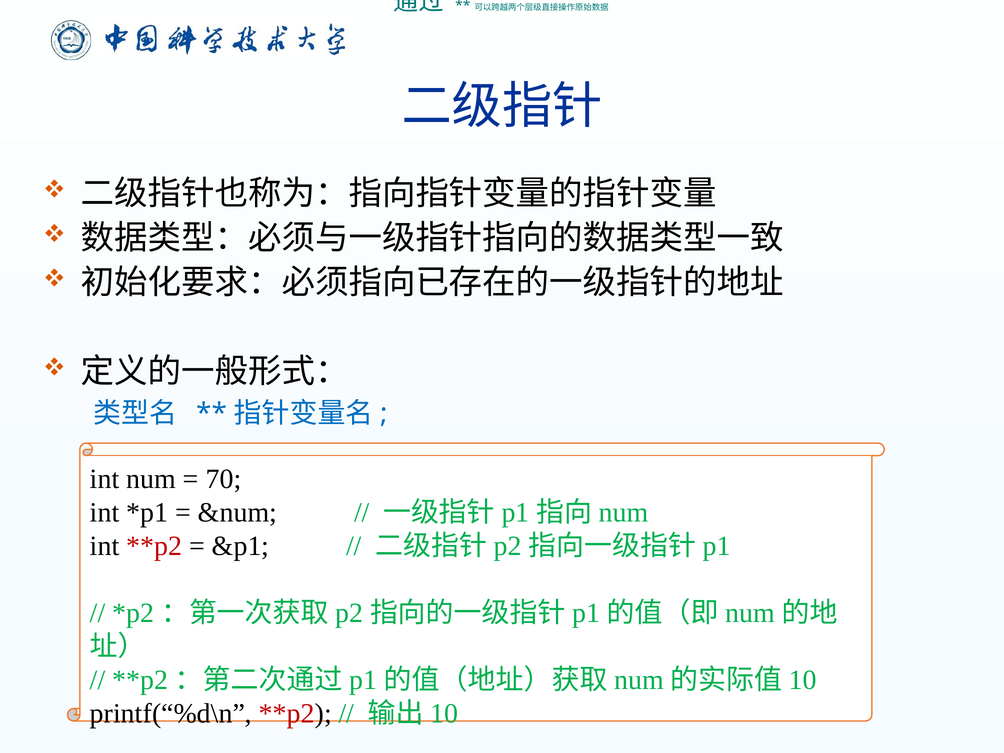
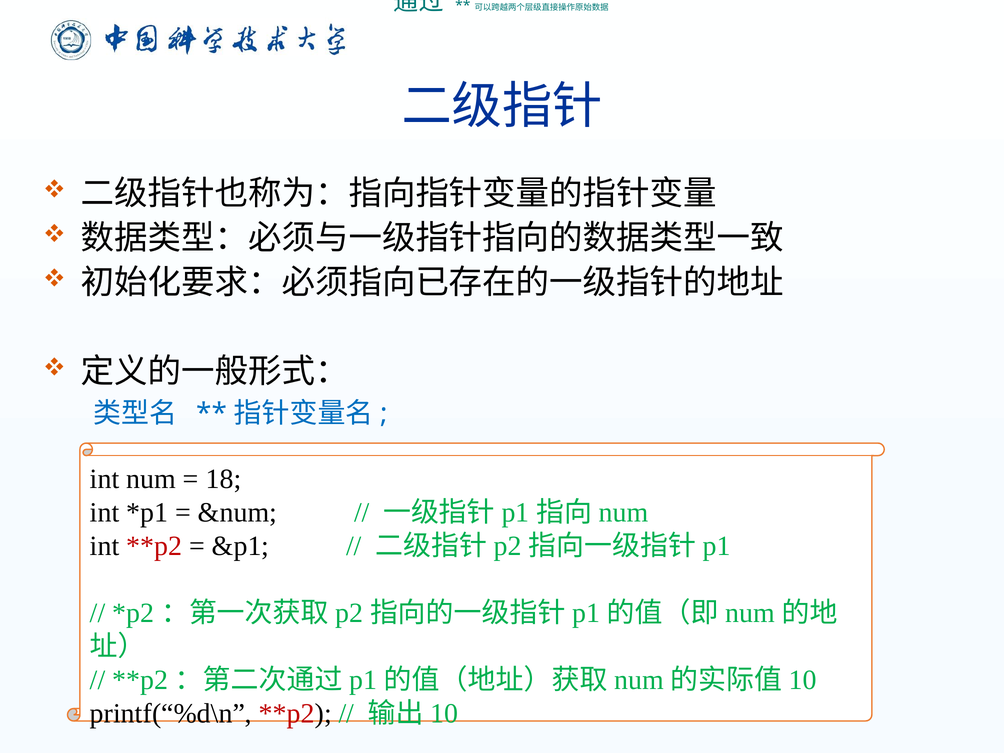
70: 70 -> 18 (223, 479)
